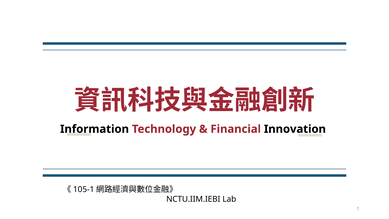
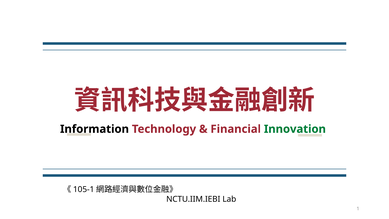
Innovation colour: black -> green (295, 129)
